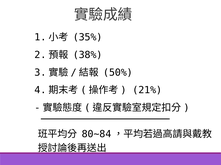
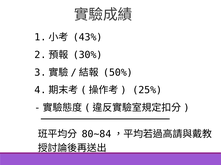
35%: 35% -> 43% (88, 37)
38%: 38% -> 30% (88, 55)
21%: 21% -> 25% (147, 90)
